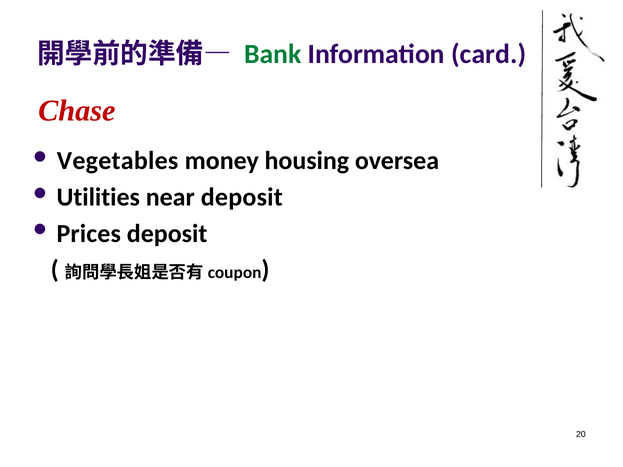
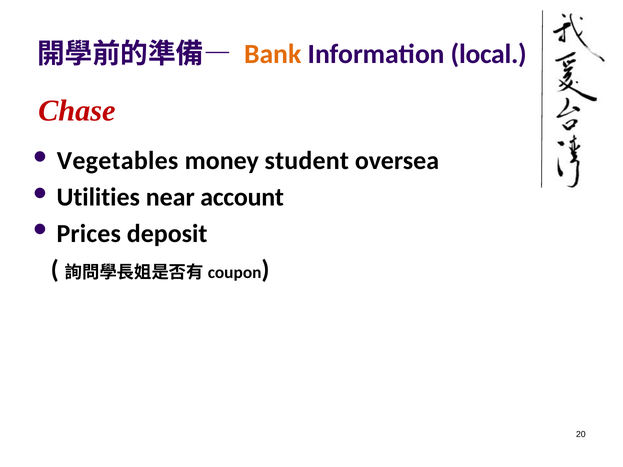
Bank colour: green -> orange (273, 54)
card: card -> local (489, 54)
housing: housing -> student (307, 161)
near deposit: deposit -> account (242, 197)
